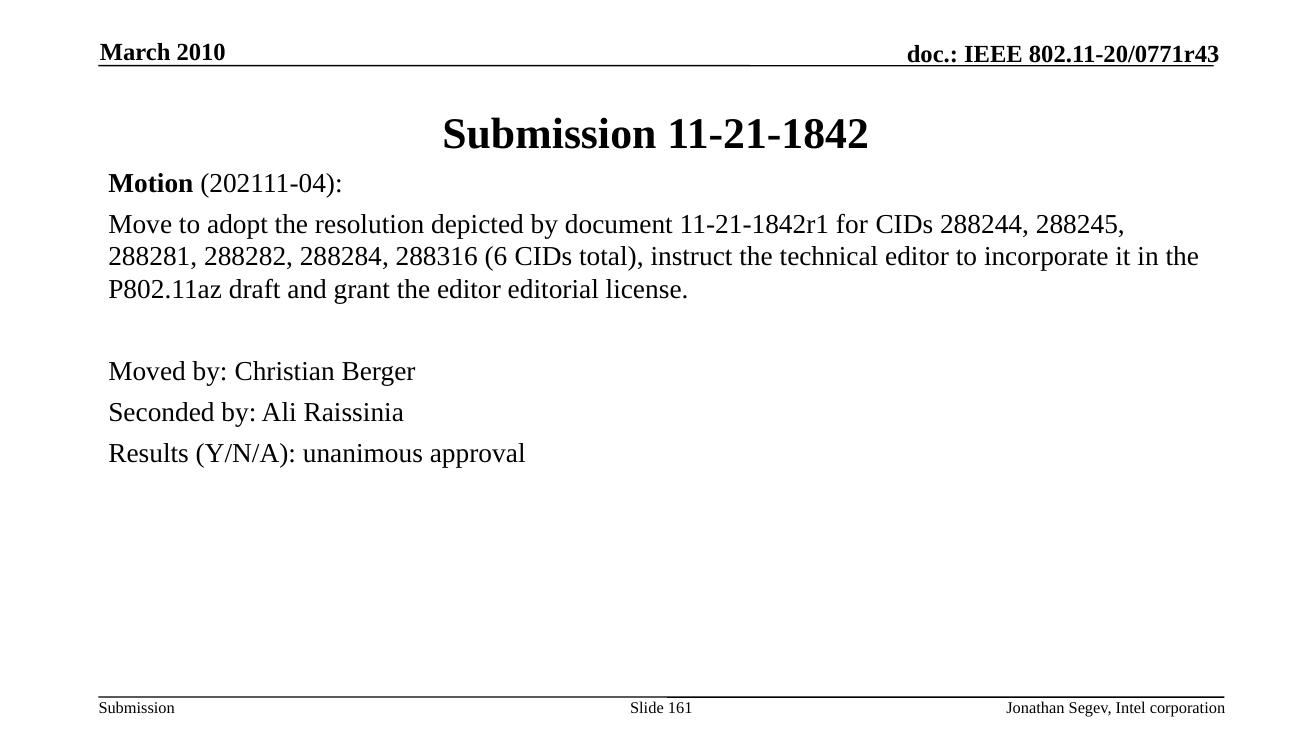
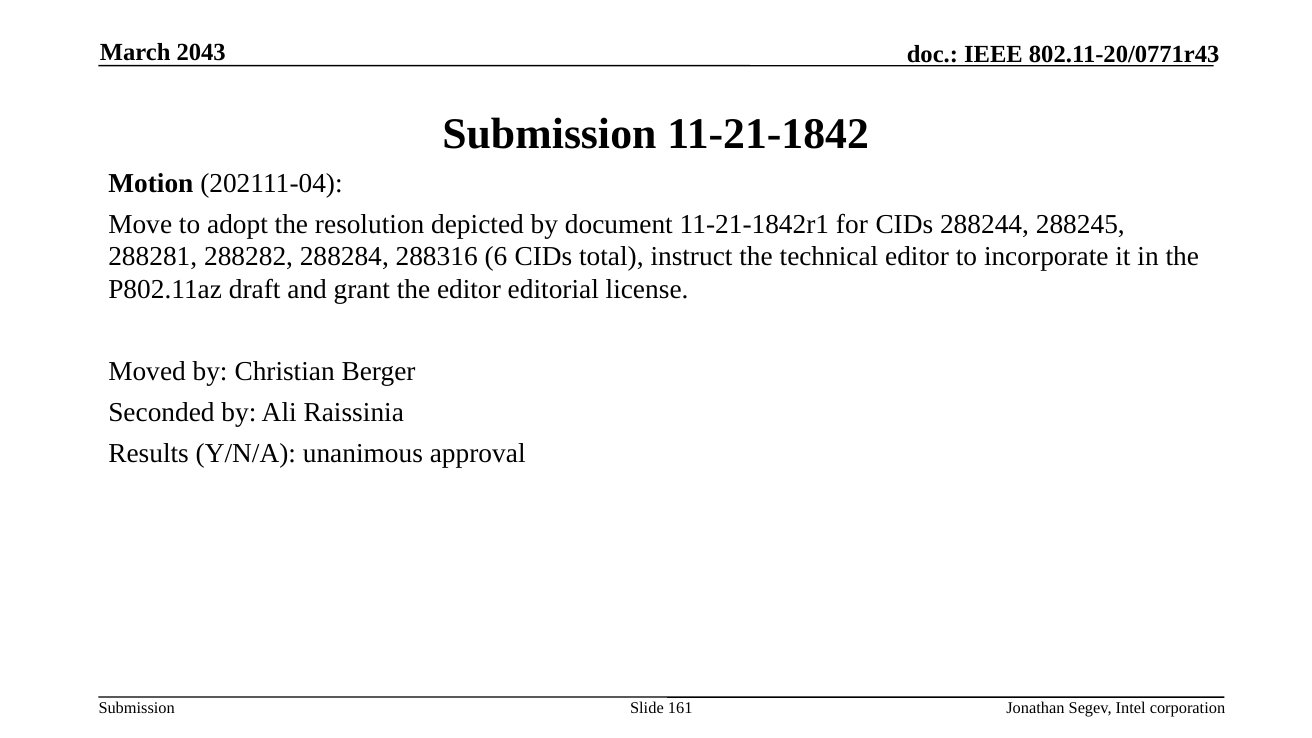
2010: 2010 -> 2043 (201, 52)
